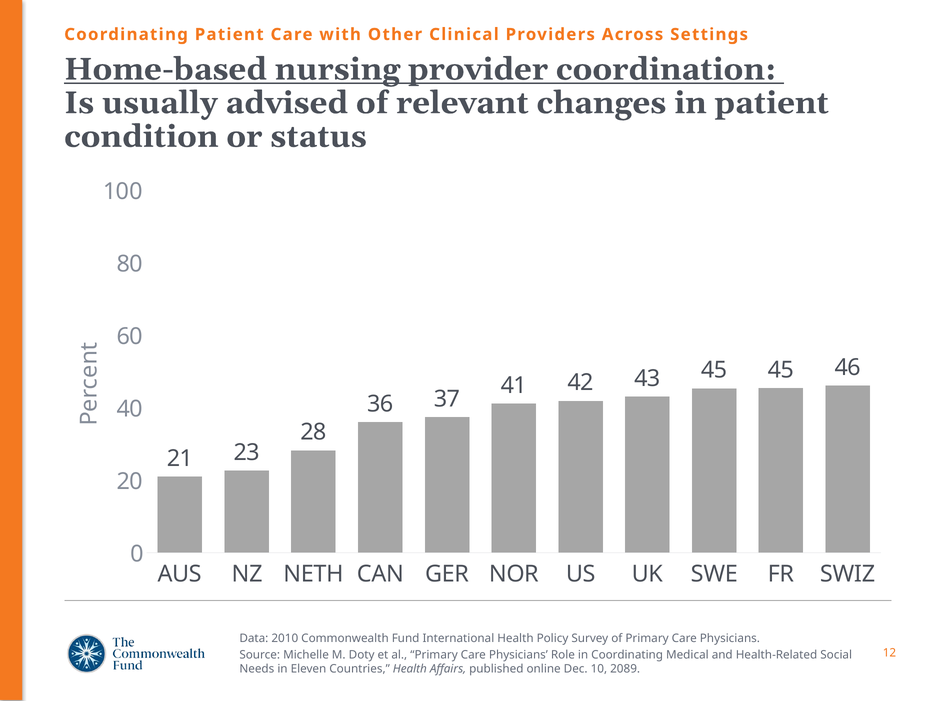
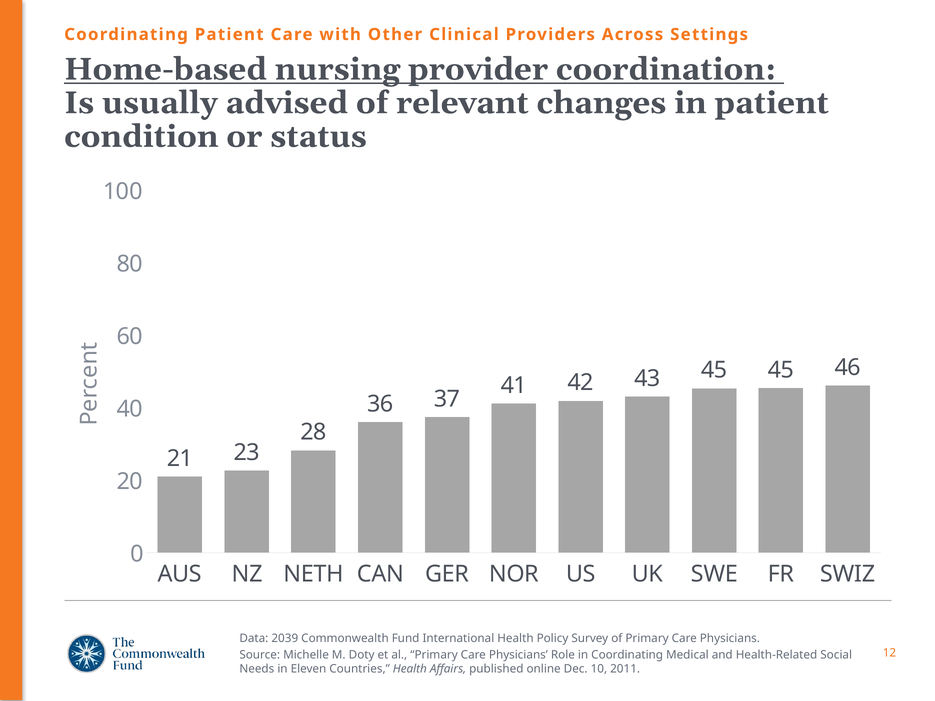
2010: 2010 -> 2039 (285, 639)
2089: 2089 -> 2011 (625, 669)
